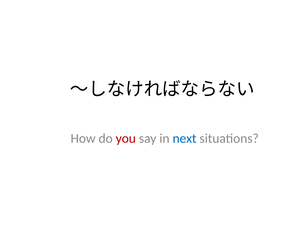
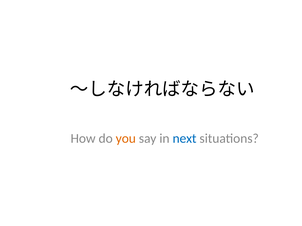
you colour: red -> orange (126, 139)
